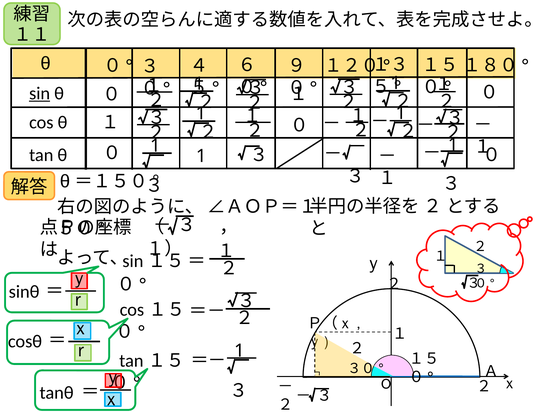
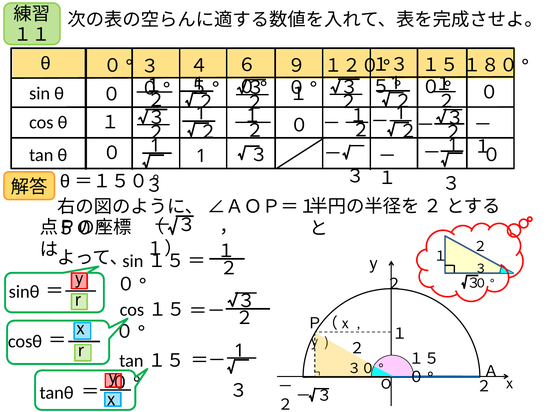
sin underline: present -> none (40, 93)
